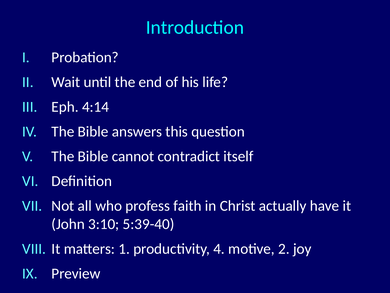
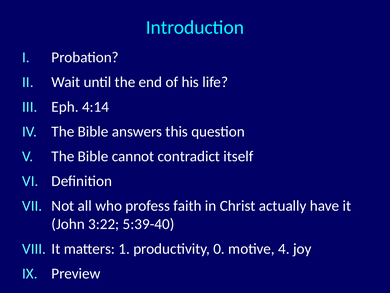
3:10: 3:10 -> 3:22 (104, 224)
4: 4 -> 0 (219, 248)
2: 2 -> 4 (284, 248)
